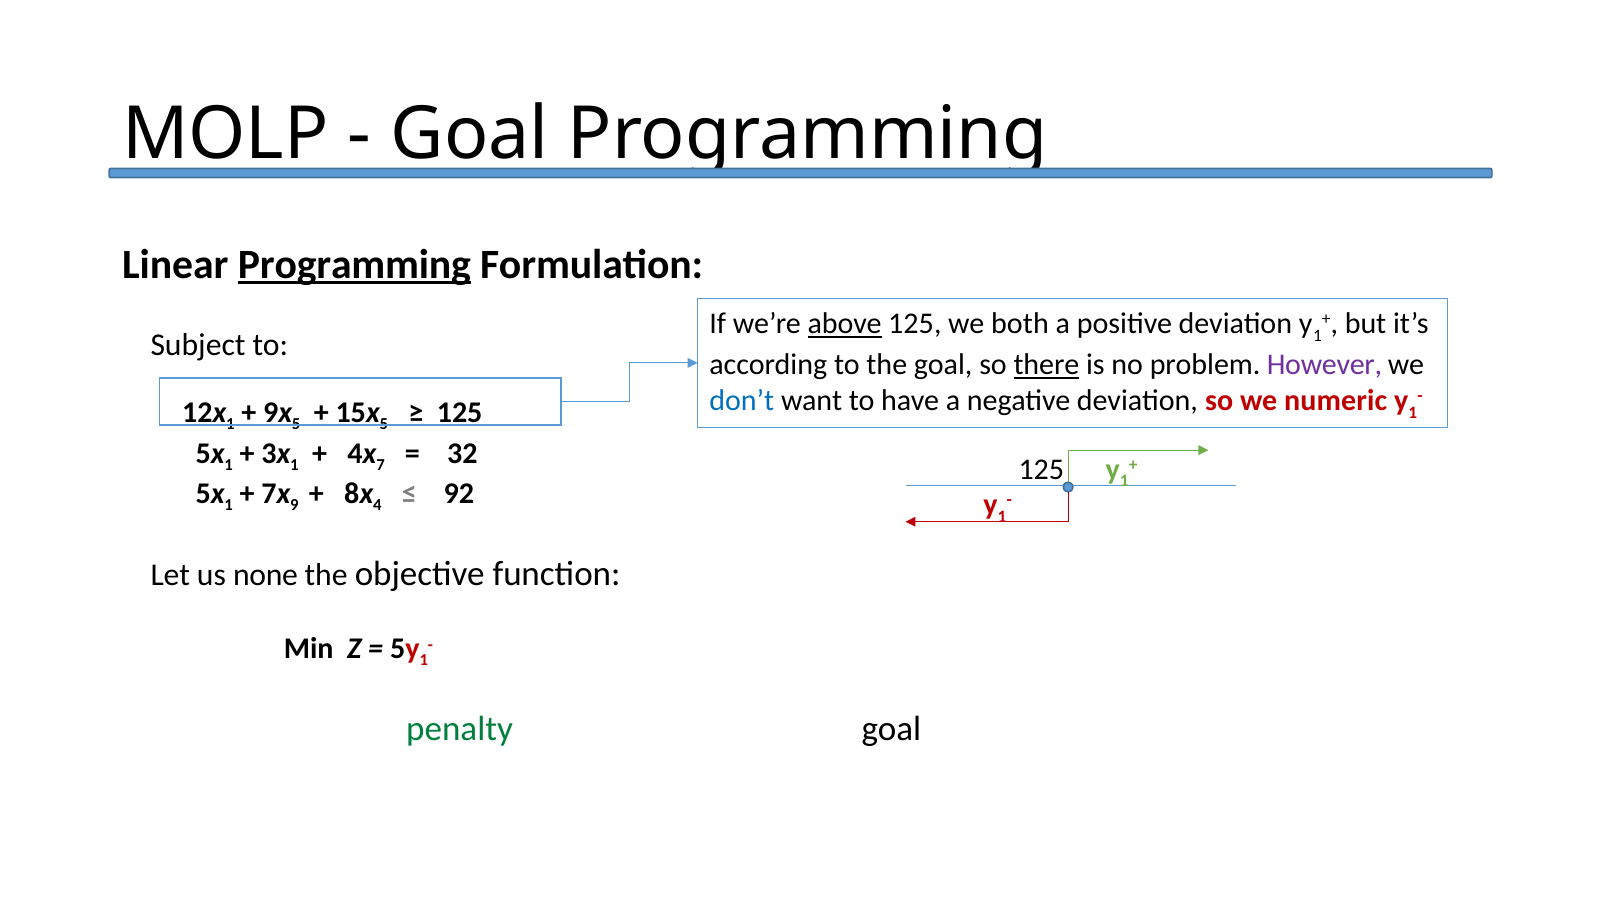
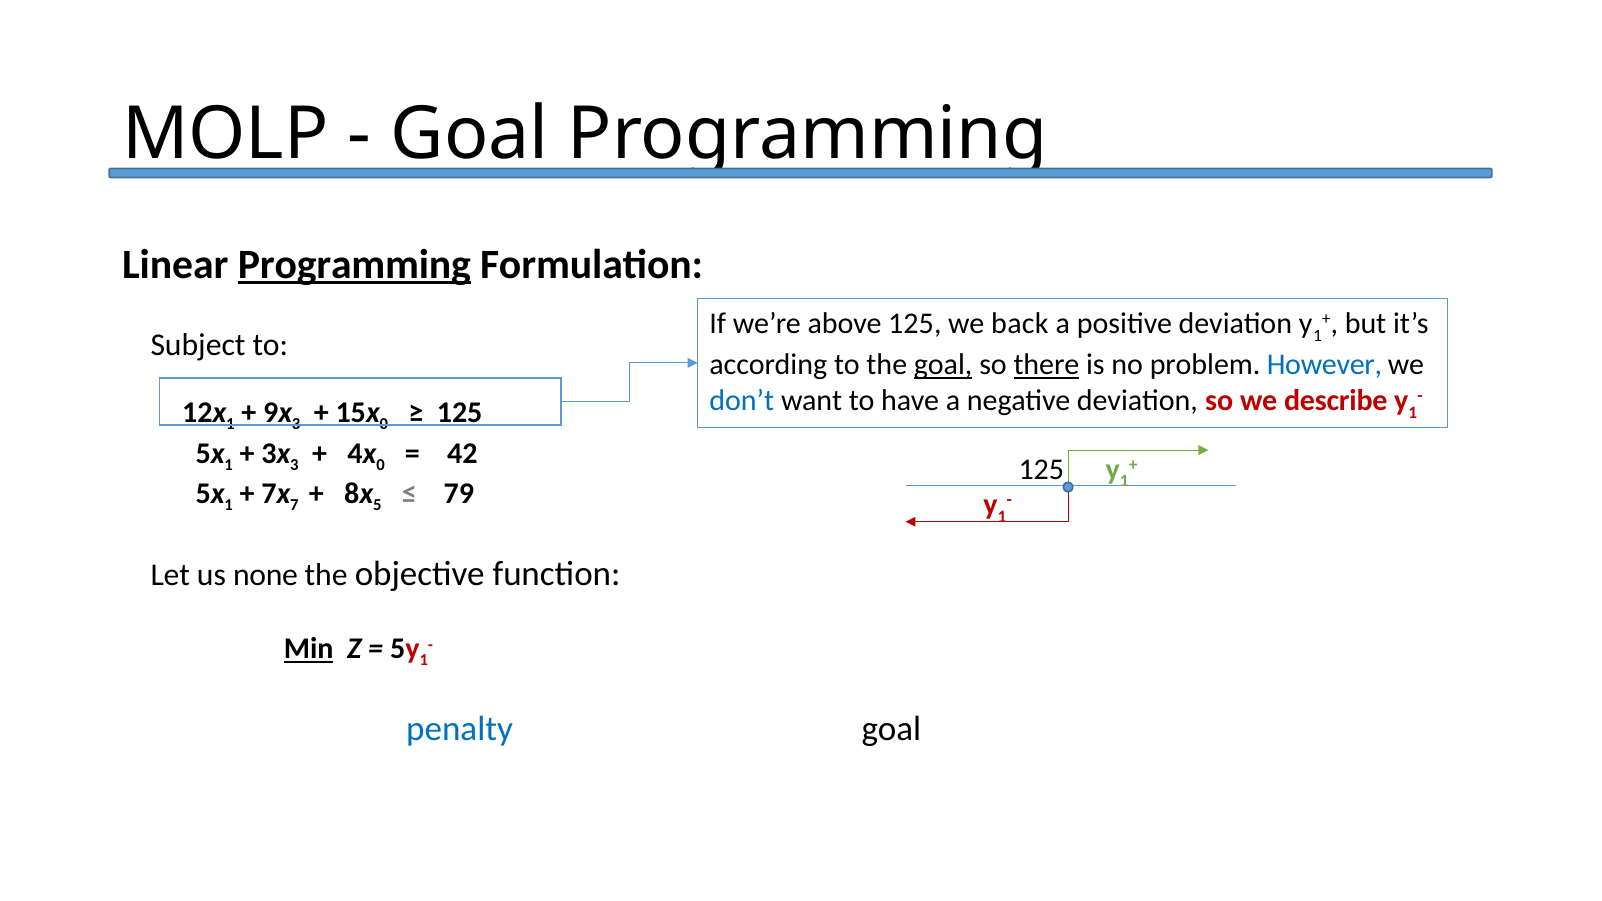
above underline: present -> none (845, 324)
both: both -> back (1020, 324)
goal underline: none -> present (943, 365)
However colour: purple -> blue (1324, 365)
numeric: numeric -> describe (1336, 401)
5: 5 -> 3 (296, 425)
5: 5 -> 0 (384, 425)
1: 1 -> 3 (294, 465)
7: 7 -> 0 (381, 465)
32: 32 -> 42 (462, 453)
9: 9 -> 7 (294, 505)
4: 4 -> 5 (377, 505)
92: 92 -> 79 (459, 494)
Min underline: none -> present (309, 649)
penalty colour: green -> blue (460, 729)
